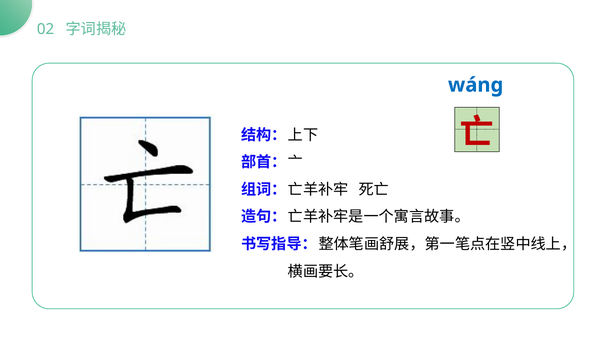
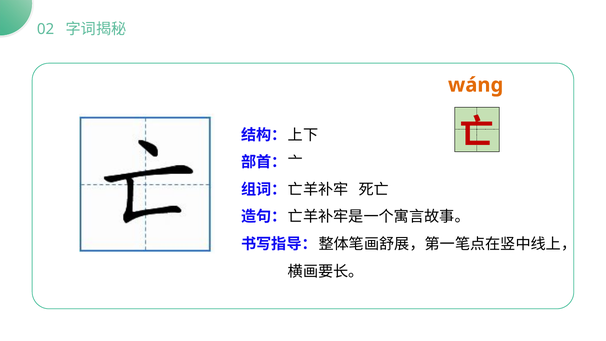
wánɡ colour: blue -> orange (476, 85)
